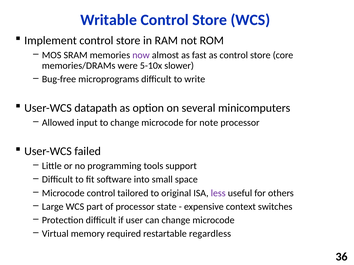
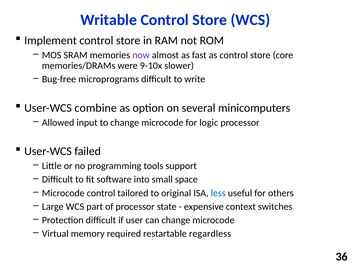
5-10x: 5-10x -> 9-10x (151, 66)
datapath: datapath -> combine (96, 108)
note: note -> logic (209, 123)
less colour: purple -> blue (218, 193)
